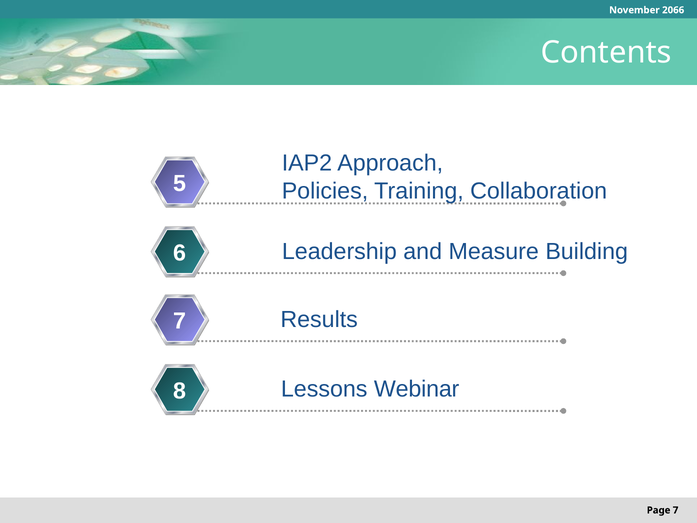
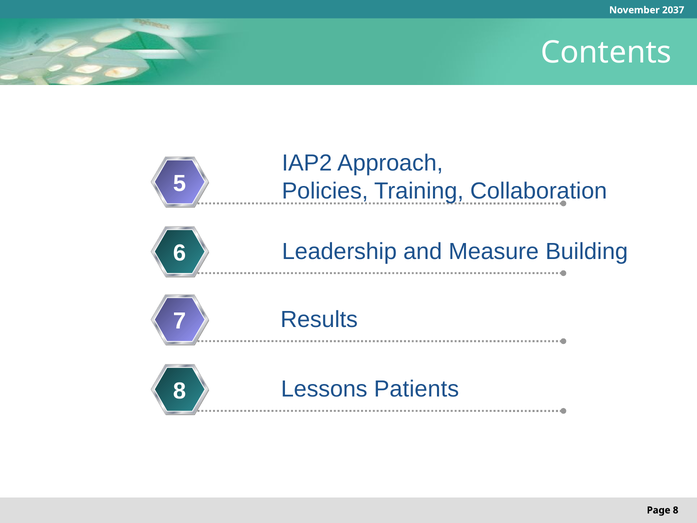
2066: 2066 -> 2037 (673, 10)
Webinar: Webinar -> Patients (416, 389)
Page 7: 7 -> 8 (676, 510)
